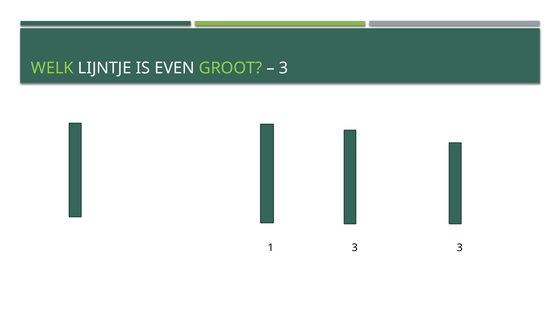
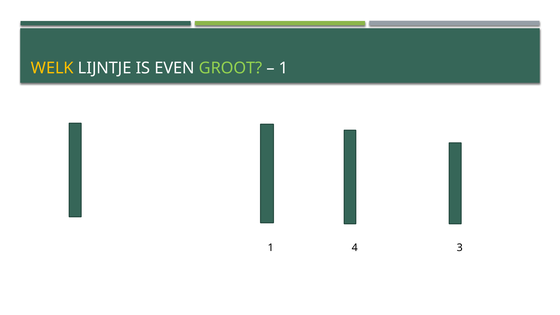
WELK colour: light green -> yellow (52, 68)
3: 3 -> 1 (284, 68)
1 3: 3 -> 4 (355, 248)
